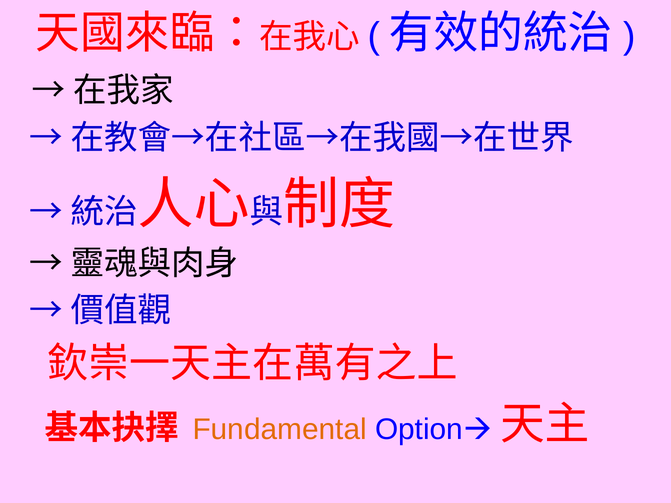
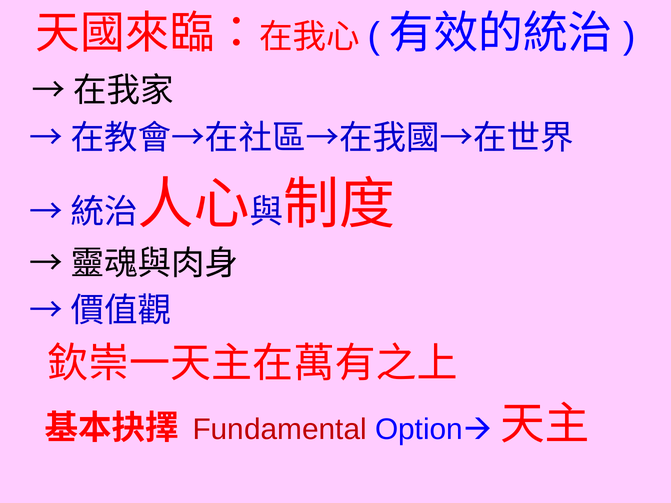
Fundamental colour: orange -> red (280, 430)
